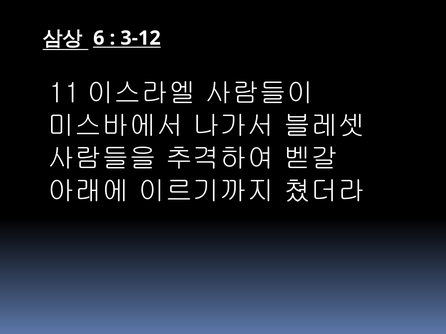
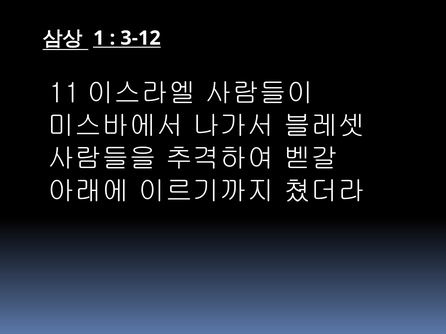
6: 6 -> 1 (99, 38)
